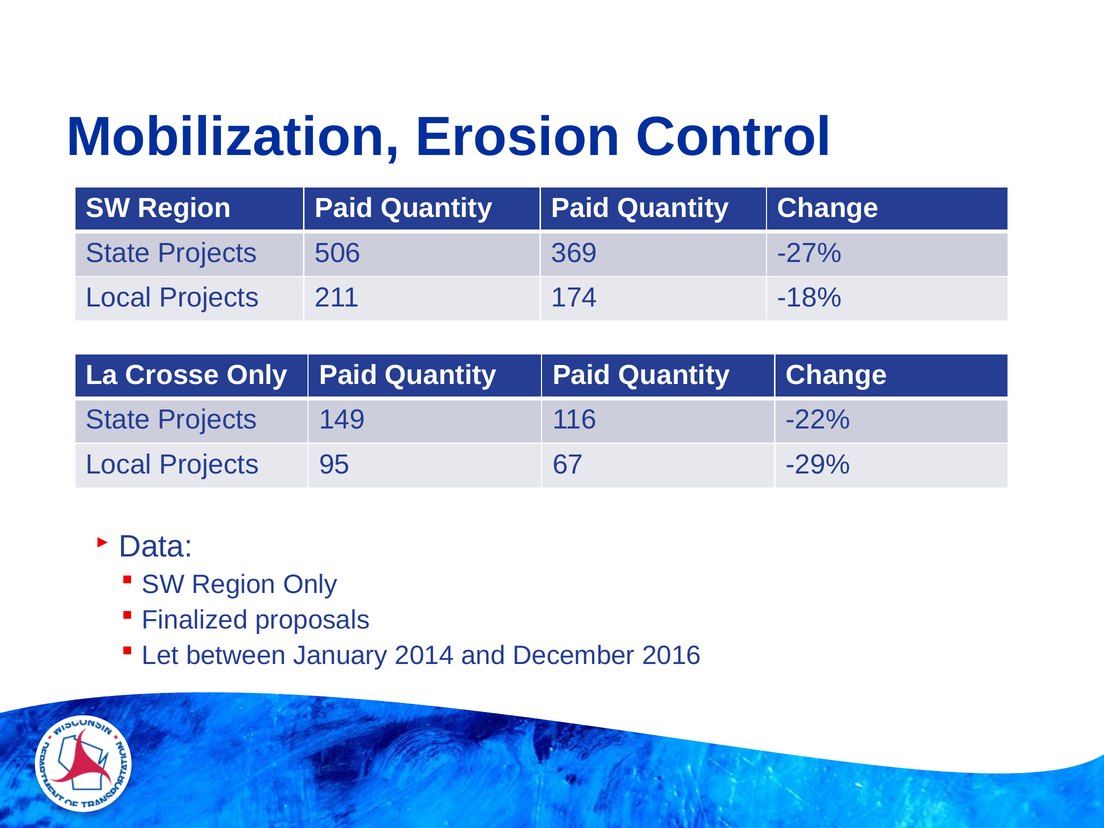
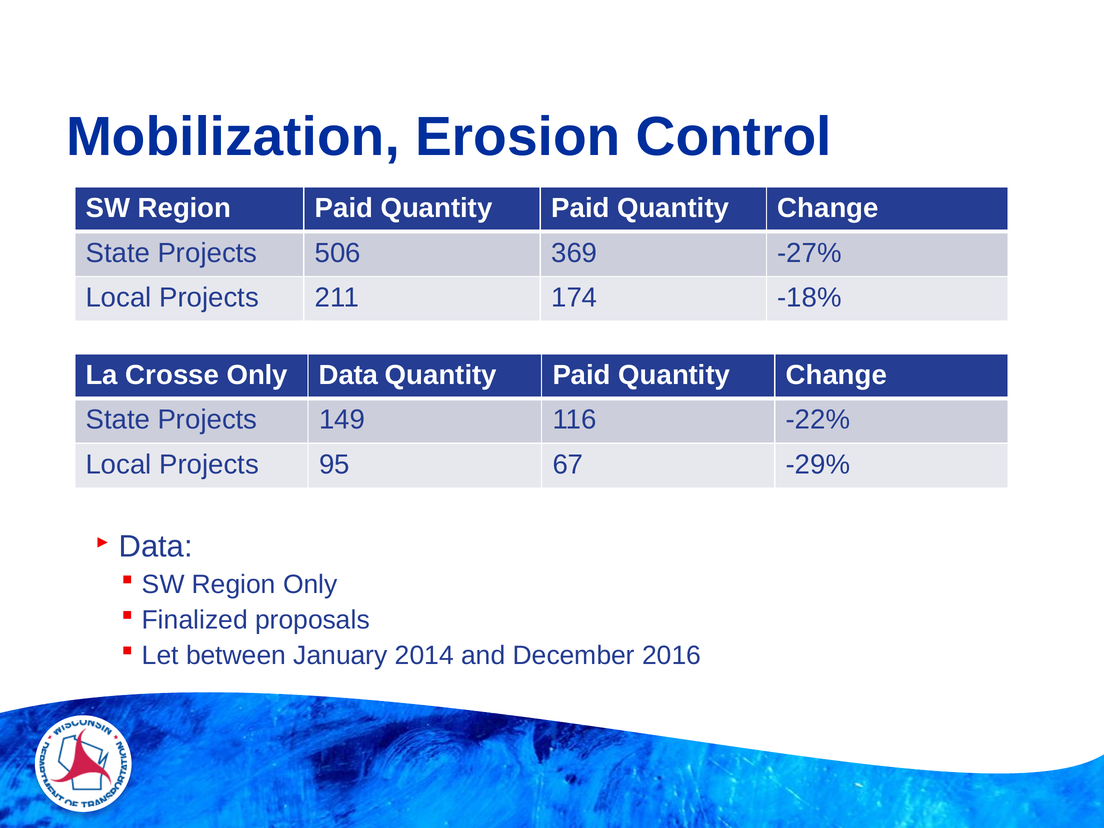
Only Paid: Paid -> Data (348, 375)
